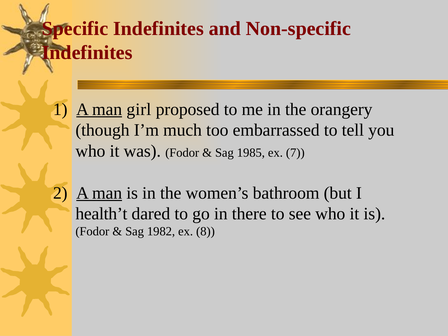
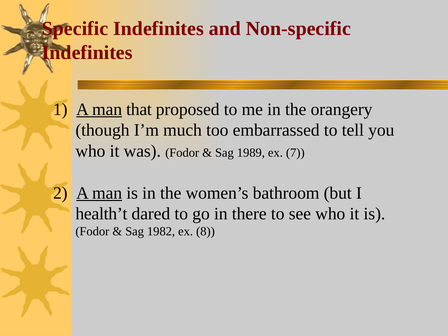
girl: girl -> that (139, 109)
1985: 1985 -> 1989 (251, 153)
